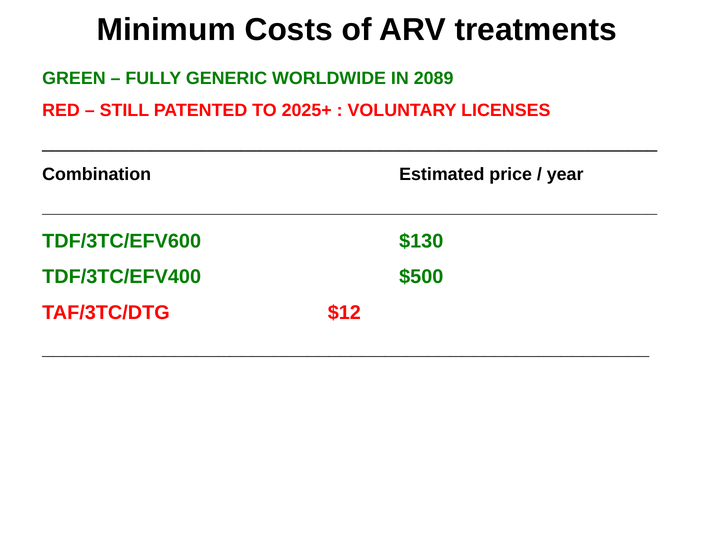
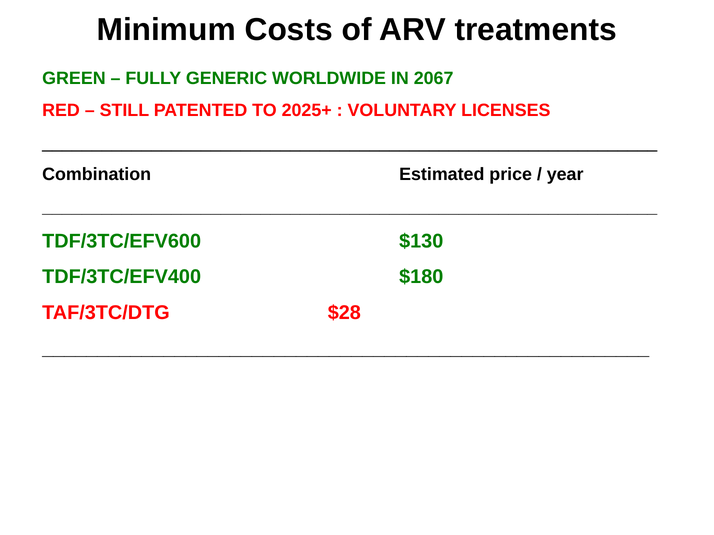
2089: 2089 -> 2067 (434, 78)
$500: $500 -> $180 (421, 277)
$12: $12 -> $28 (344, 313)
